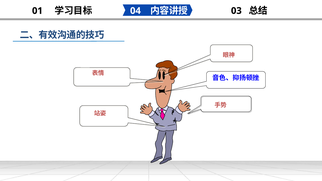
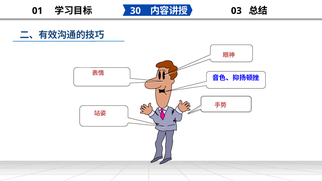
04: 04 -> 30 (135, 11)
